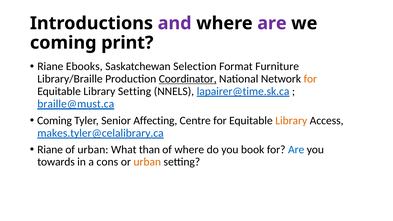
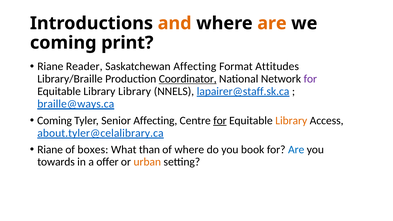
and colour: purple -> orange (175, 23)
are colour: purple -> orange (272, 23)
Ebooks: Ebooks -> Reader (84, 66)
Saskatchewan Selection: Selection -> Affecting (195, 66)
Furniture: Furniture -> Attitudes (277, 66)
for colour: orange -> purple (310, 79)
Library Setting: Setting -> Library (135, 91)
lapairer@time.sk.ca: lapairer@time.sk.ca -> lapairer@staff.sk.ca (243, 91)
braille@must.ca: braille@must.ca -> braille@ways.ca (76, 104)
for underline: none -> present (220, 121)
makes.tyler@celalibrary.ca: makes.tyler@celalibrary.ca -> about.tyler@celalibrary.ca (100, 133)
of urban: urban -> boxes (93, 150)
cons: cons -> offer (107, 162)
